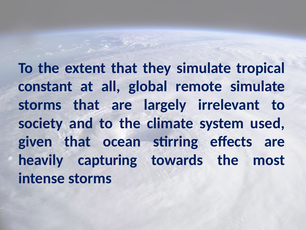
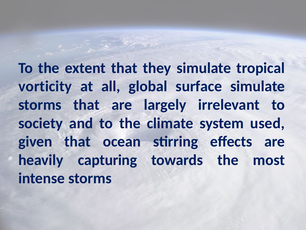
constant: constant -> vorticity (45, 86)
remote: remote -> surface (199, 86)
